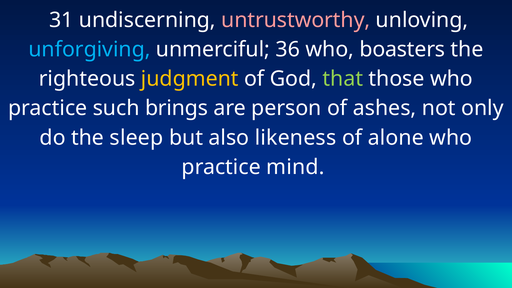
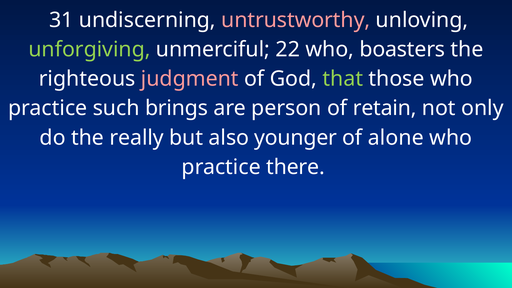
unforgiving colour: light blue -> light green (89, 49)
36: 36 -> 22 (288, 49)
judgment colour: yellow -> pink (190, 79)
ashes: ashes -> retain (385, 108)
sleep: sleep -> really (137, 138)
likeness: likeness -> younger (296, 138)
mind: mind -> there (296, 167)
